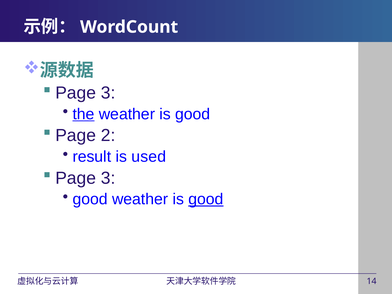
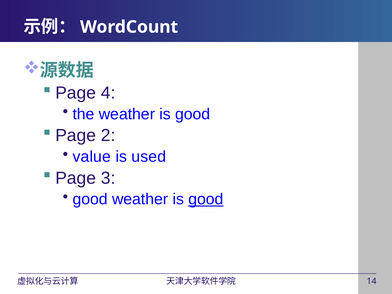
3: 3 -> 4 (108, 93)
the underline: present -> none (83, 114)
result: result -> value (92, 157)
